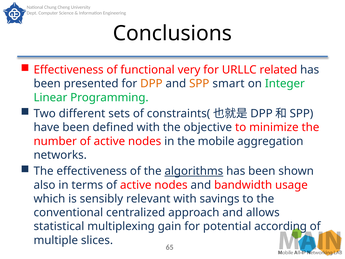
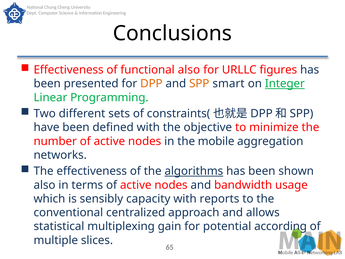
functional very: very -> also (189, 70)
related: related -> figures (278, 70)
Integer underline: none -> present (285, 84)
relevant: relevant -> capacity (148, 199)
savings: savings -> reports (219, 199)
